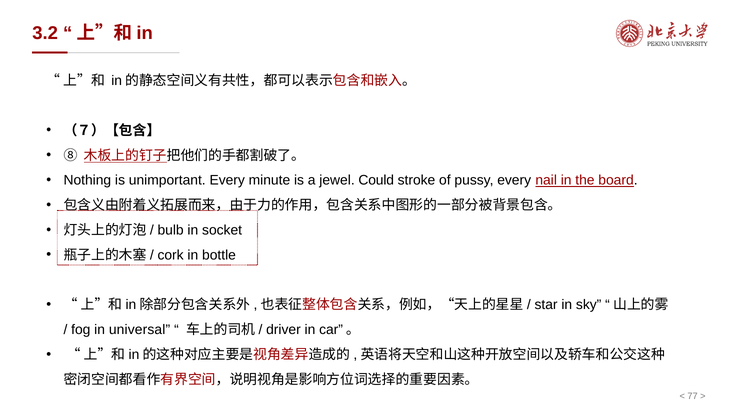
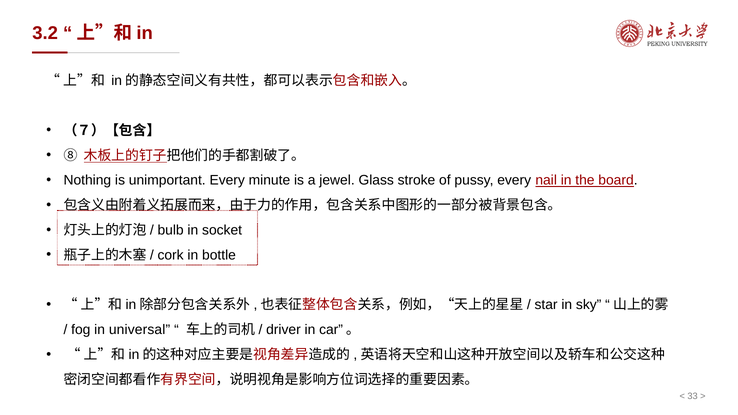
Could: Could -> Glass (376, 180)
77: 77 -> 33 (693, 397)
